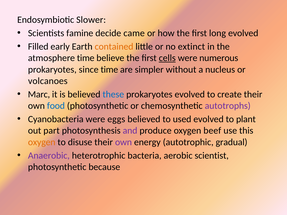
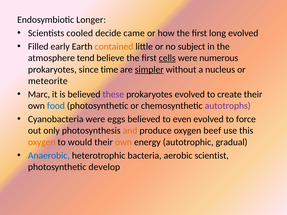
Slower: Slower -> Longer (91, 20)
famine: famine -> cooled (80, 33)
extinct: extinct -> subject (192, 47)
atmosphere time: time -> tend (86, 58)
simpler underline: none -> present (149, 70)
volcanoes: volcanoes -> meteorite (48, 81)
these colour: blue -> purple (113, 94)
used: used -> even (182, 119)
plant: plant -> force (246, 119)
part: part -> only (52, 131)
and colour: purple -> orange (130, 131)
disuse: disuse -> would (80, 142)
own colour: purple -> orange (123, 142)
Anaerobic colour: purple -> blue (49, 156)
because: because -> develop (104, 167)
